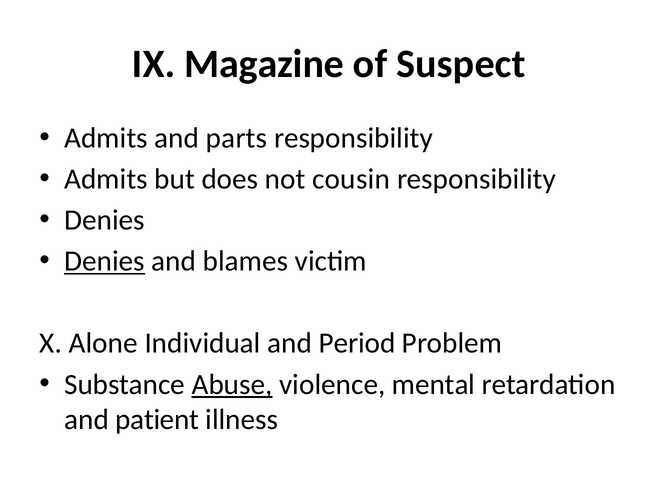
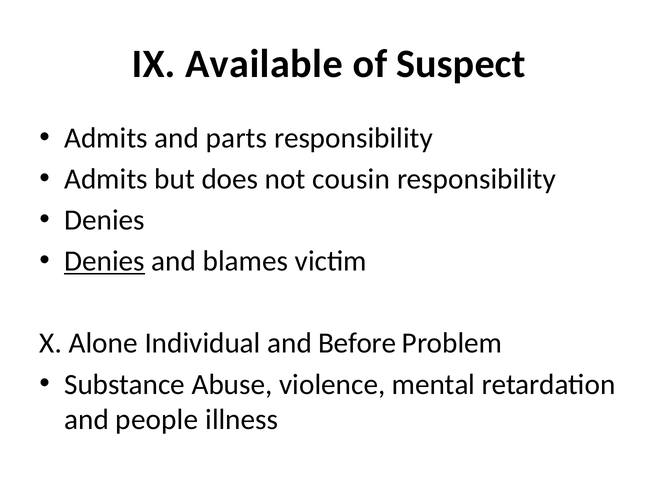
Magazine: Magazine -> Available (264, 64)
Period: Period -> Before (357, 343)
Abuse underline: present -> none (232, 384)
patient: patient -> people (157, 419)
